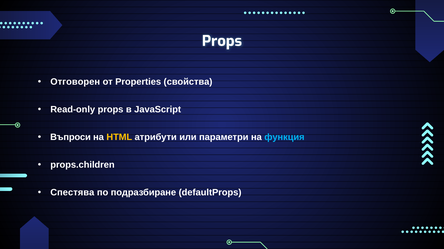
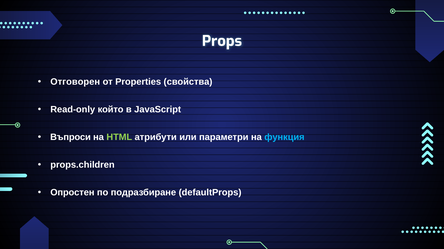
Read-only props: props -> който (111, 110)
HTML colour: yellow -> light green (119, 138)
Спестява: Спестява -> Опростен (72, 193)
